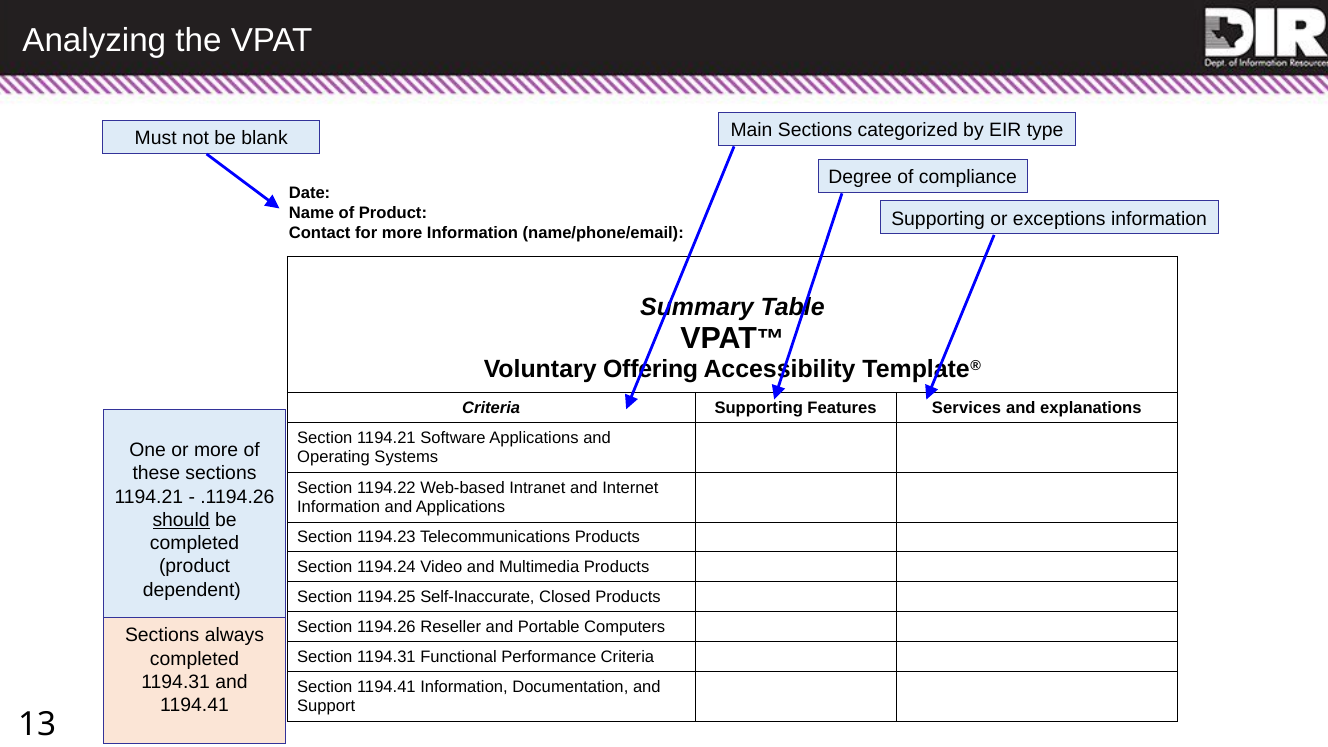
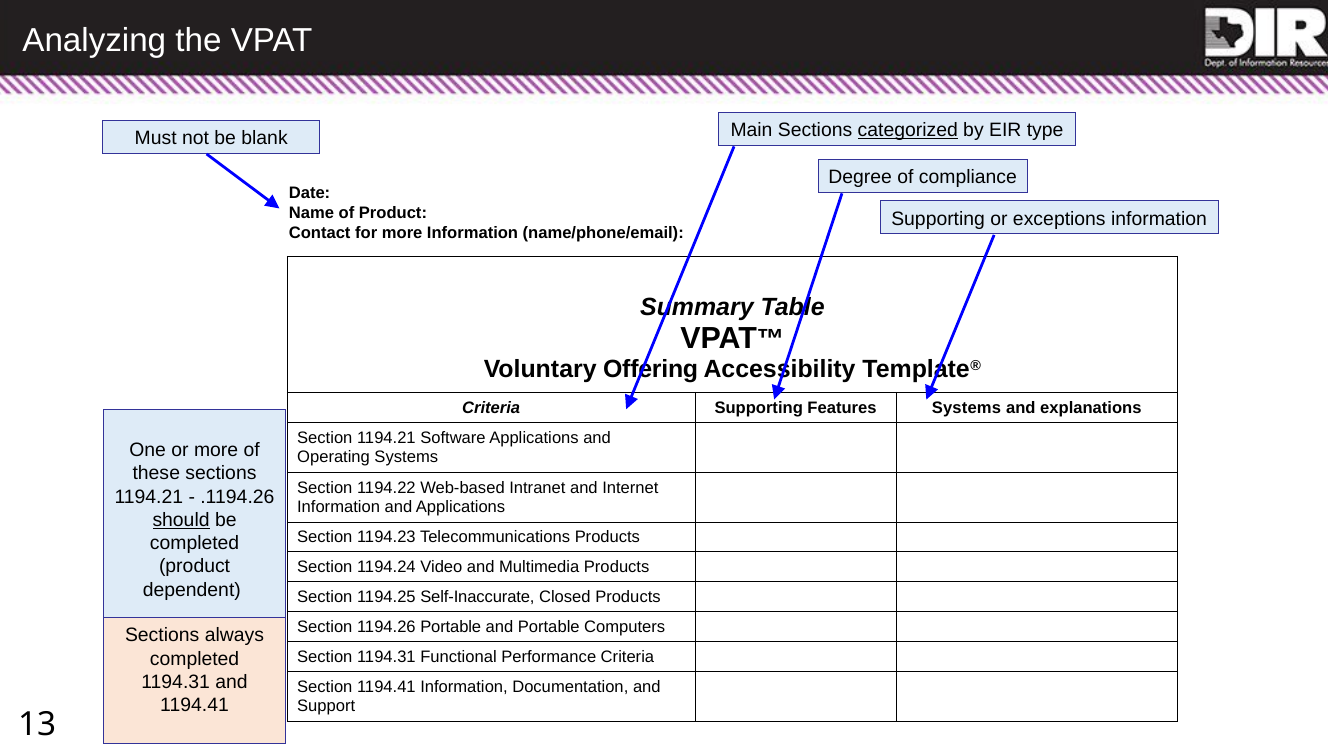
categorized underline: none -> present (908, 130)
Features Services: Services -> Systems (966, 408)
1194.26 Reseller: Reseller -> Portable (451, 627)
